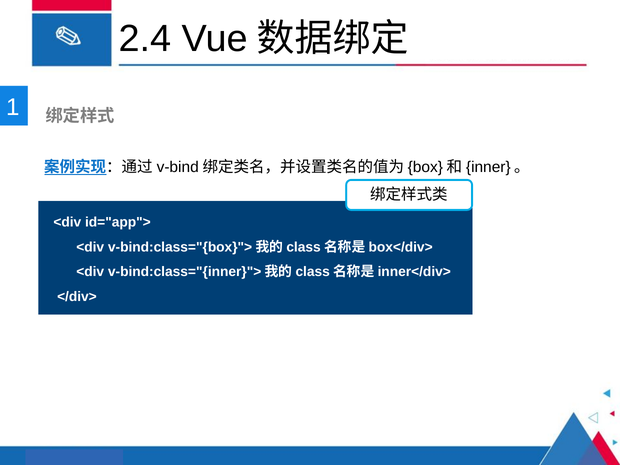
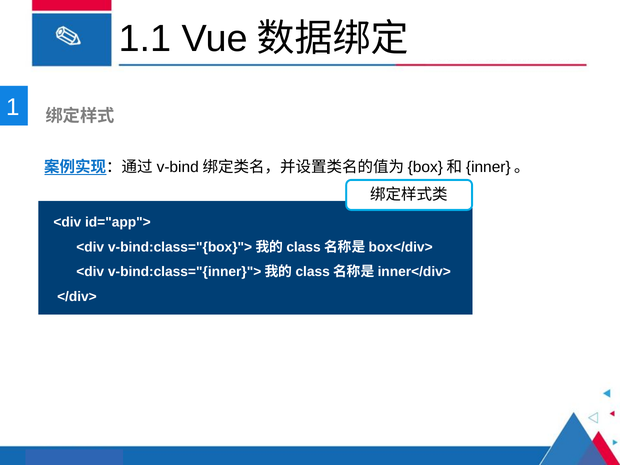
2.4: 2.4 -> 1.1 (145, 39)
